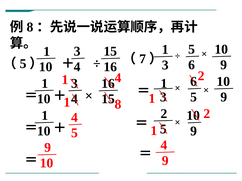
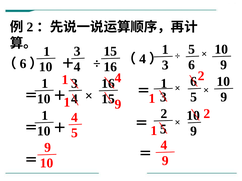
8: 8 -> 2 (30, 27)
7: 7 -> 4 (143, 59)
5: 5 -> 6 (23, 64)
8: 8 -> 9 (118, 104)
